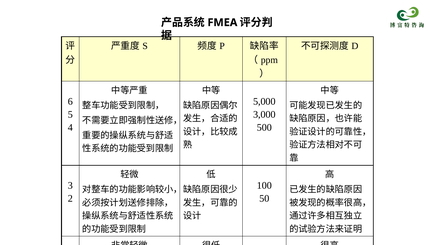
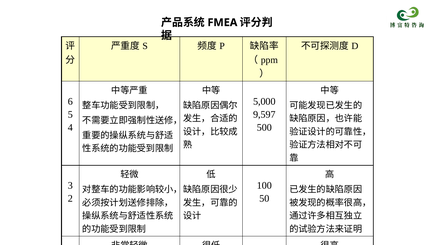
3,000: 3,000 -> 9,597 (264, 115)
